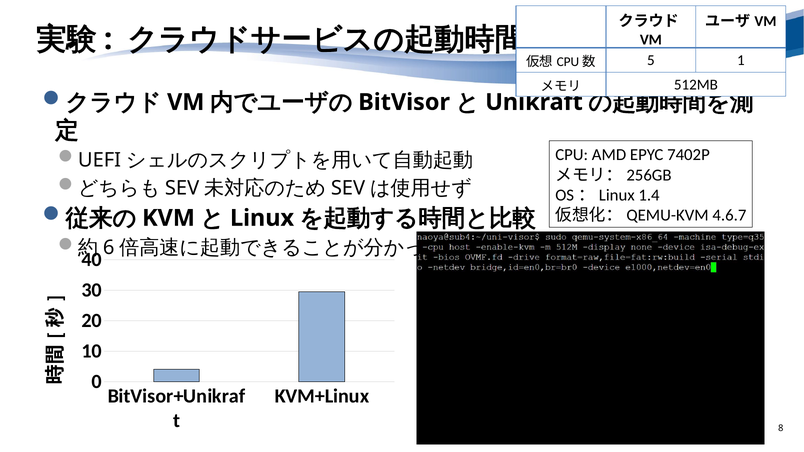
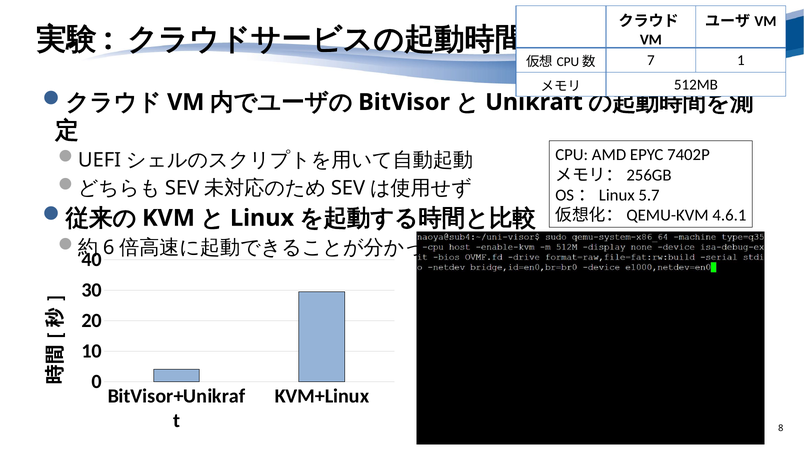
5: 5 -> 7 (651, 60)
1.4: 1.4 -> 5.7 (649, 195)
4.6.7: 4.6.7 -> 4.6.1 (729, 215)
